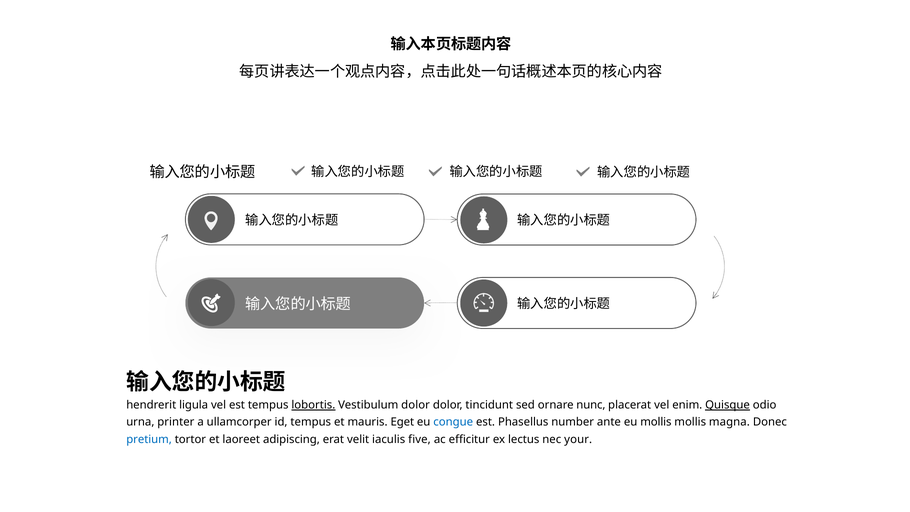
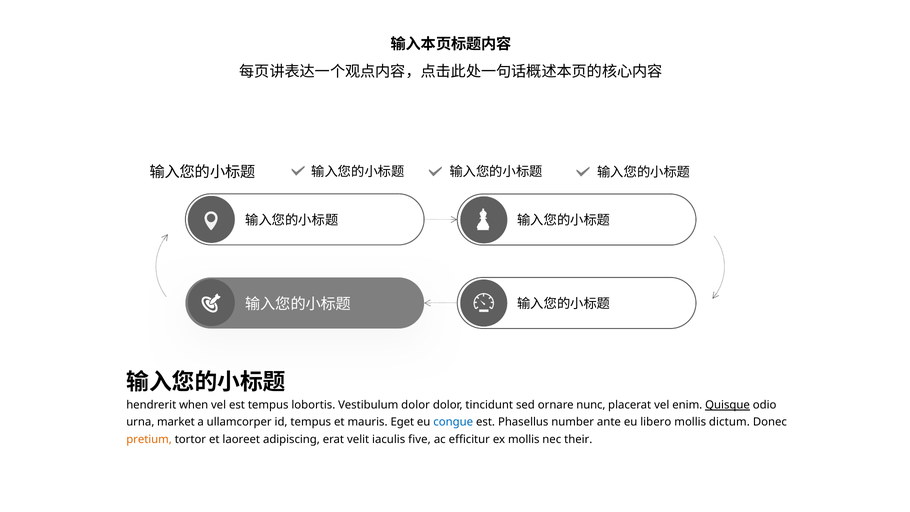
ligula: ligula -> when (194, 405)
lobortis underline: present -> none (313, 405)
printer: printer -> market (176, 422)
eu mollis: mollis -> libero (656, 422)
magna: magna -> dictum (729, 422)
pretium colour: blue -> orange (149, 439)
ex lectus: lectus -> mollis (524, 439)
your: your -> their (578, 439)
